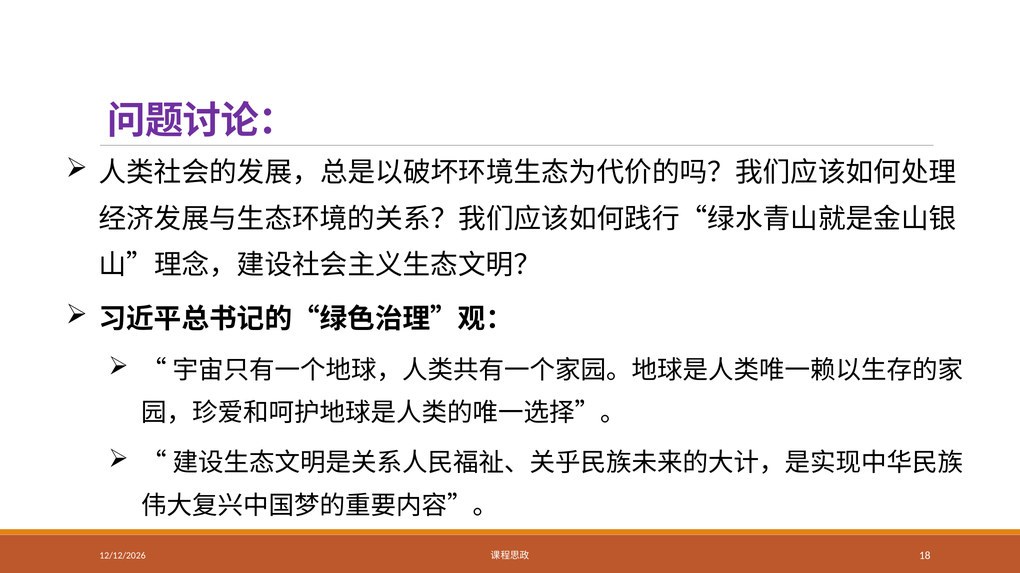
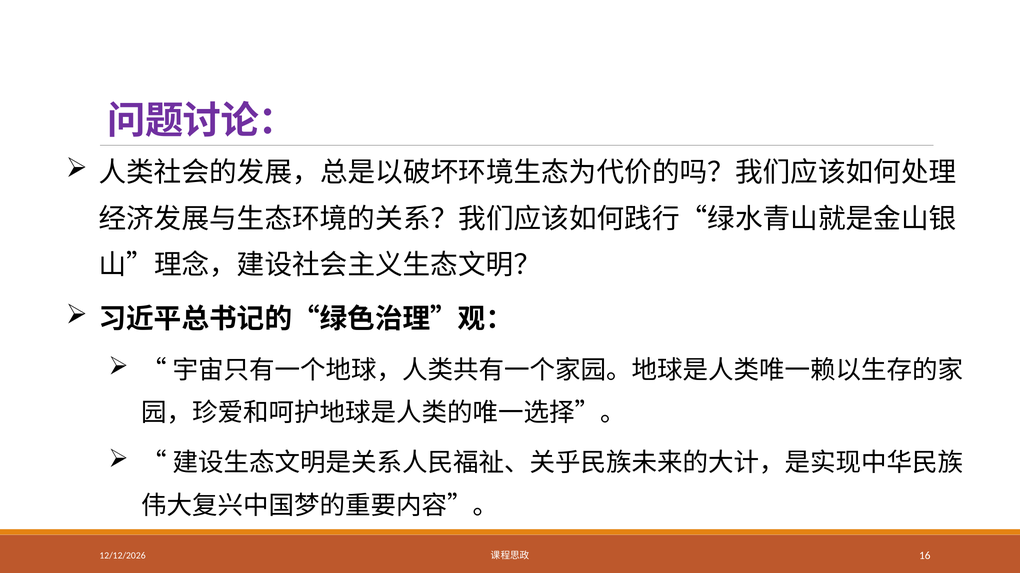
18: 18 -> 16 (925, 556)
